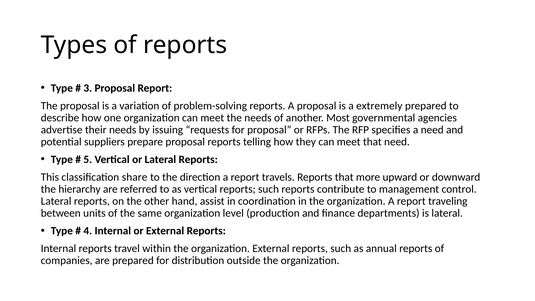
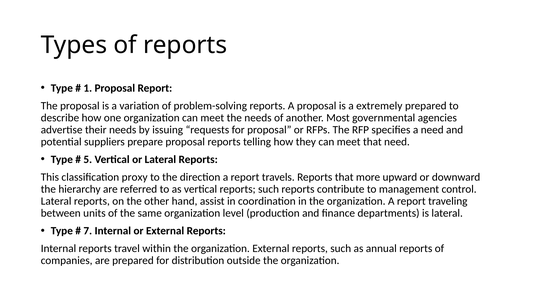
3: 3 -> 1 (88, 88)
share: share -> proxy (135, 177)
4: 4 -> 7 (88, 231)
